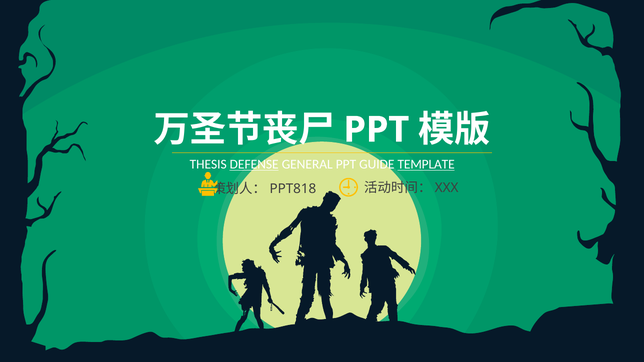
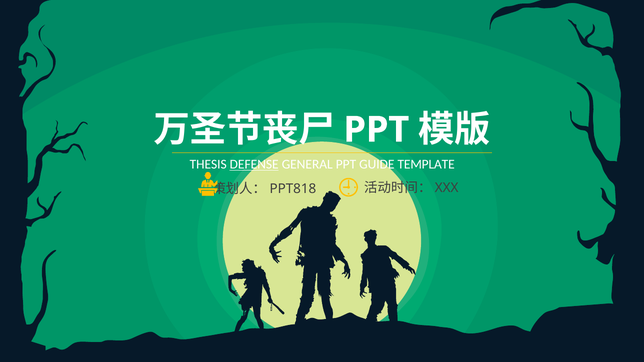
TEMPLATE underline: present -> none (426, 165)
